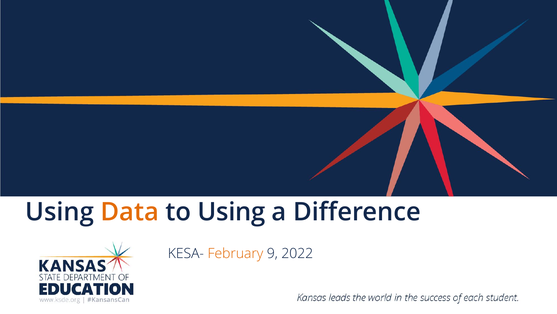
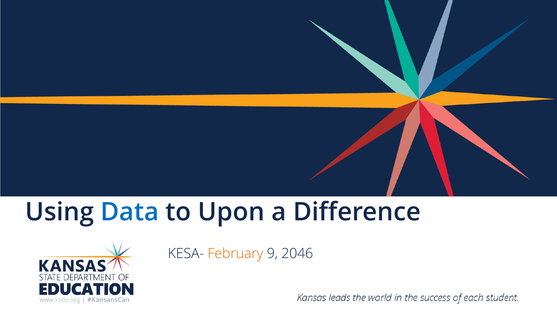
Data colour: orange -> blue (130, 212)
to Using: Using -> Upon (231, 212)
2022: 2022 -> 2046 (297, 253)
